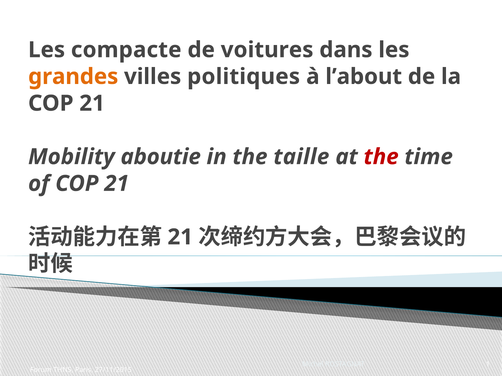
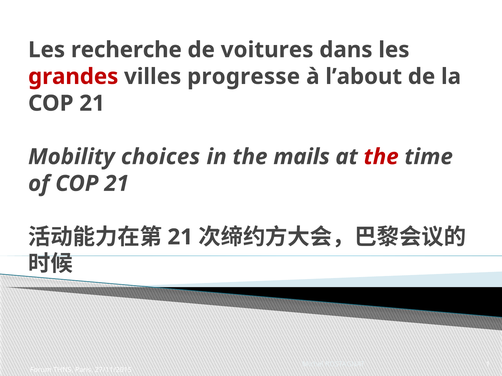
compacte: compacte -> recherche (126, 50)
grandes colour: orange -> red (73, 77)
politiques: politiques -> progresse (244, 77)
aboutie: aboutie -> choices (161, 157)
taille: taille -> mails (302, 157)
